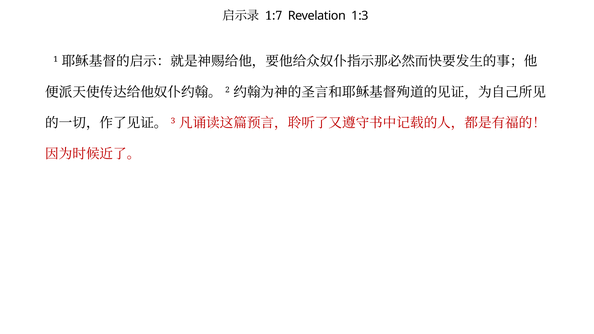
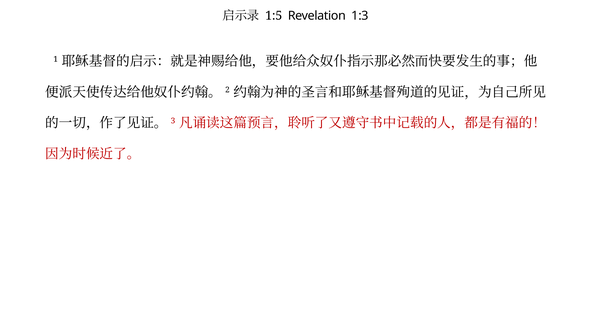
1:7: 1:7 -> 1:5 (274, 16)
